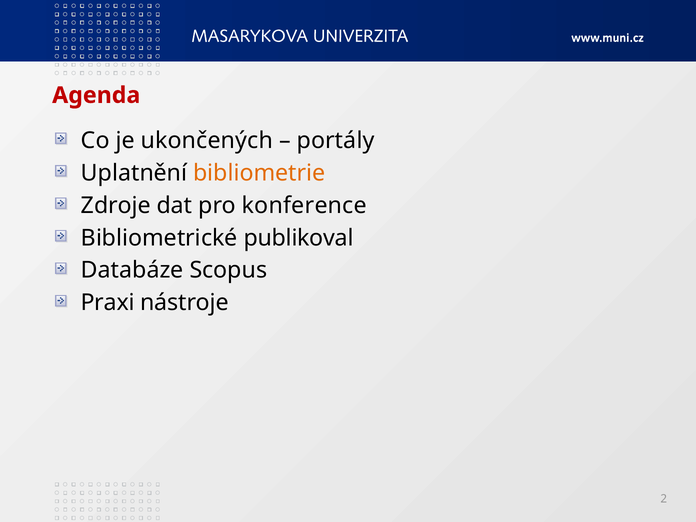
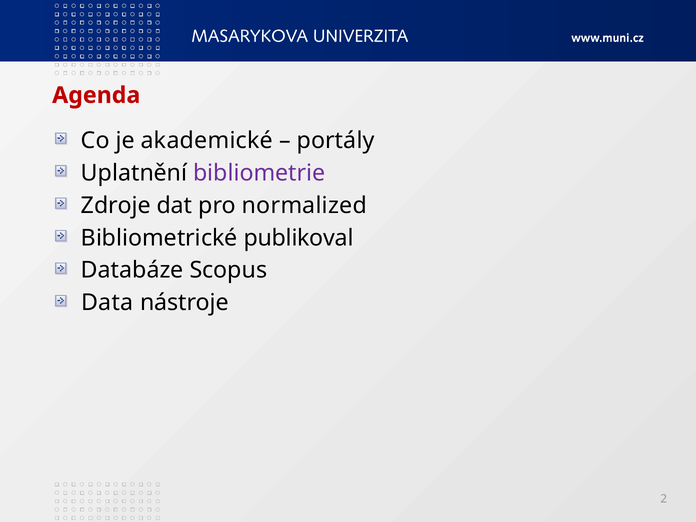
ukončených: ukončených -> akademické (207, 140)
bibliometrie colour: orange -> purple (259, 173)
konference: konference -> normalized (304, 205)
Praxi: Praxi -> Data (107, 303)
